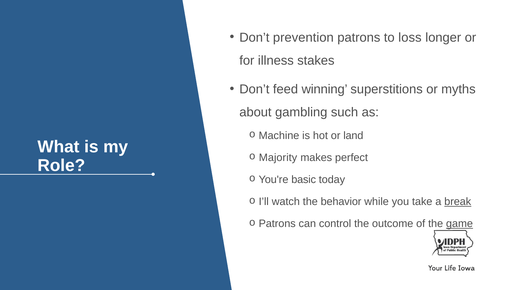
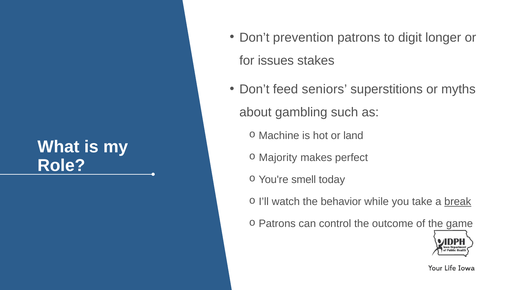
loss: loss -> digit (410, 37)
illness: illness -> issues (276, 61)
winning: winning -> seniors (324, 89)
basic: basic -> smell (304, 179)
game underline: present -> none (459, 223)
